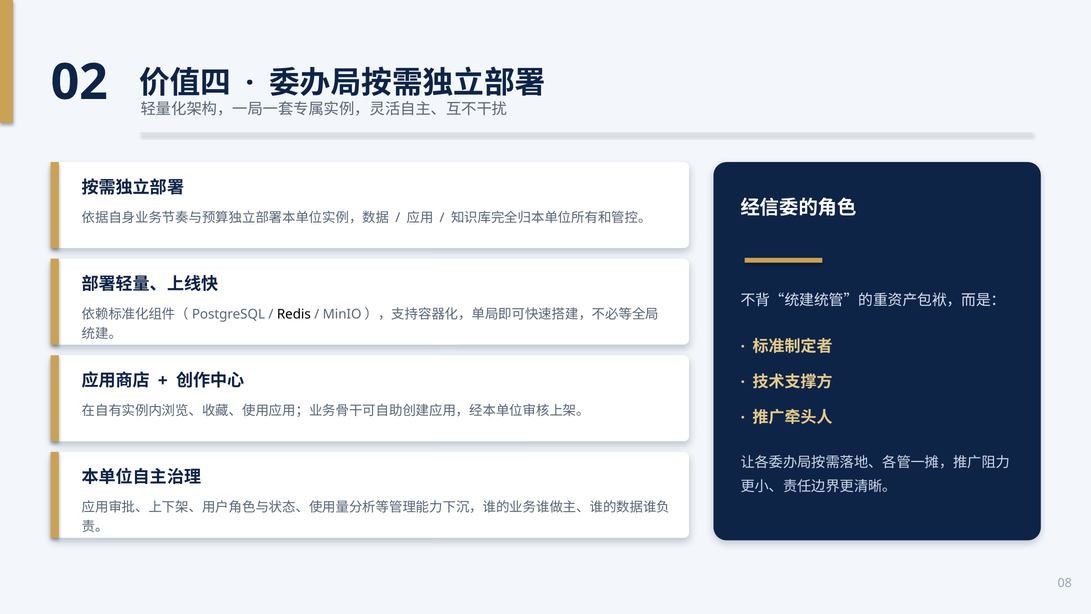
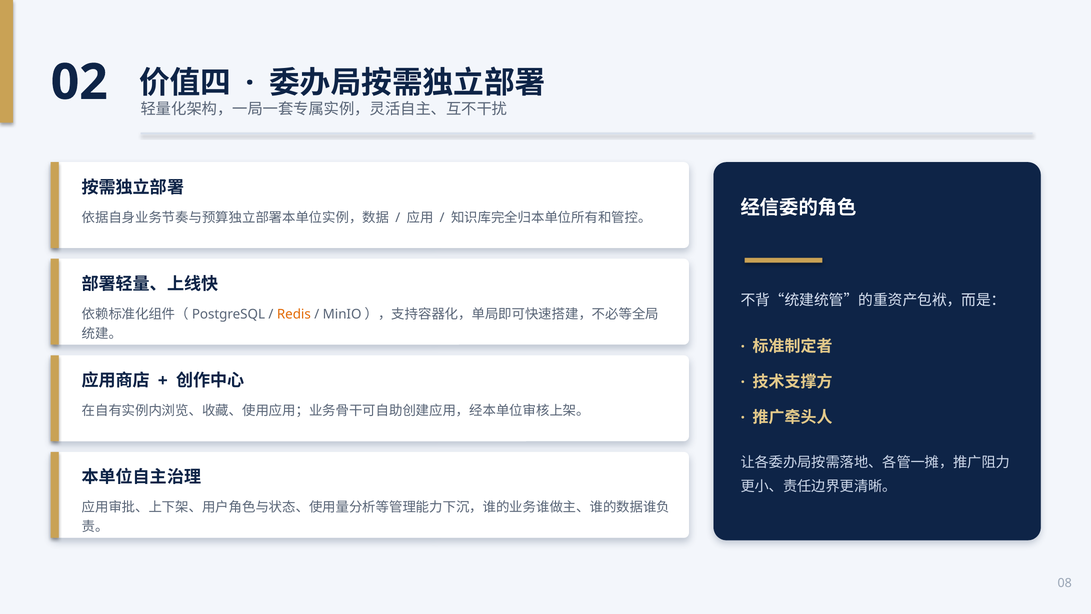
Redis colour: black -> orange (294, 314)
